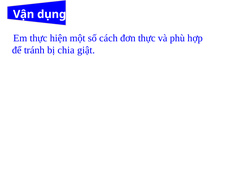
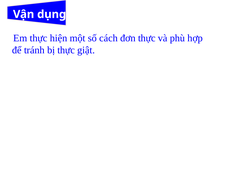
bị chia: chia -> thực (66, 50)
